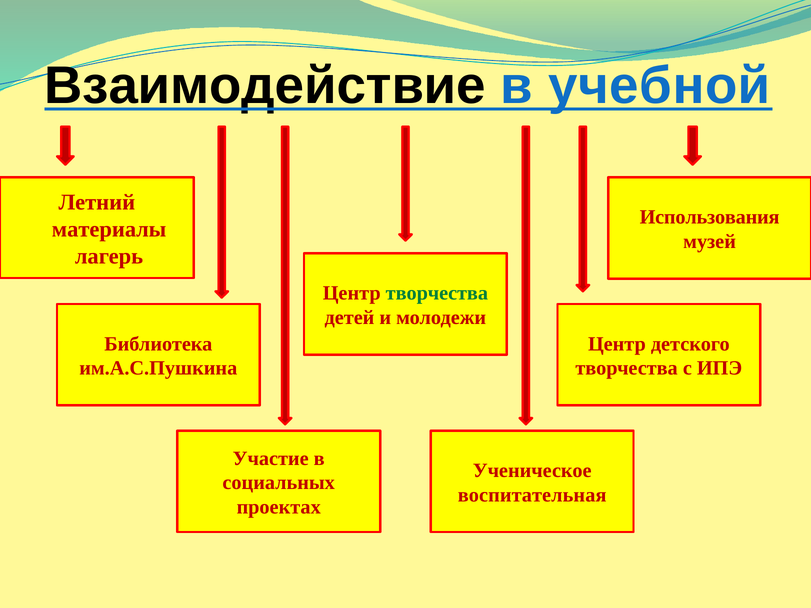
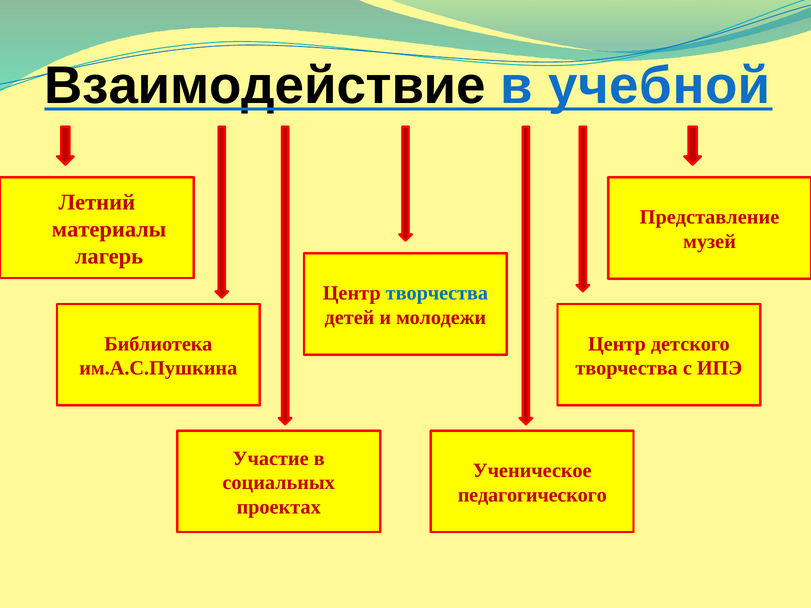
Использования: Использования -> Представление (709, 217)
творчества colour: green -> blue (437, 293)
воспитательная: воспитательная -> педагогического (532, 495)
